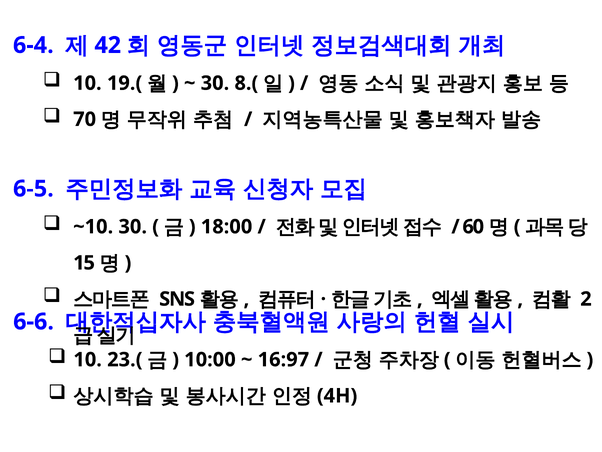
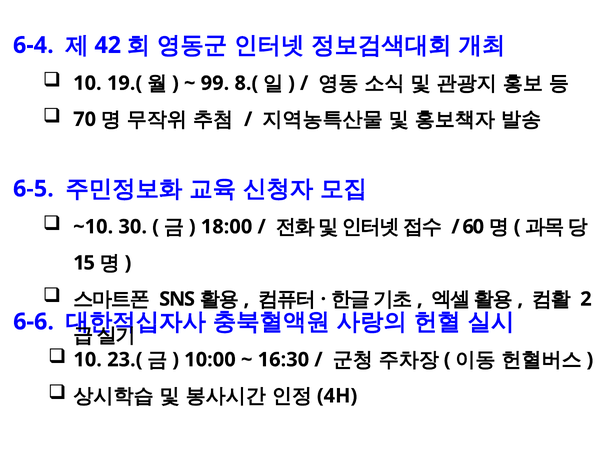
30: 30 -> 99 (215, 83)
16:97: 16:97 -> 16:30 (283, 359)
